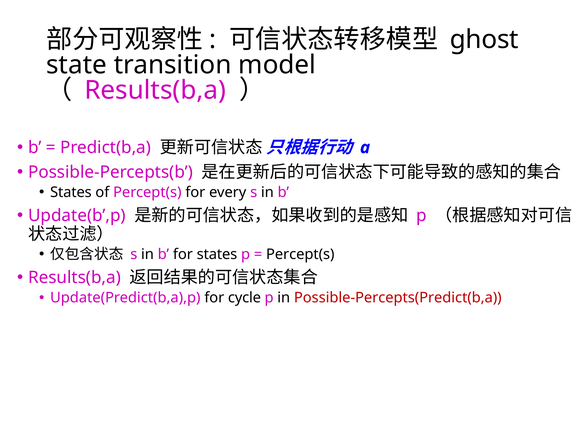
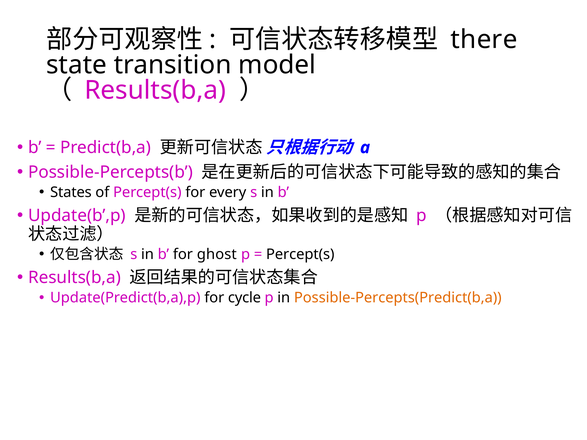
ghost: ghost -> there (484, 40)
for states: states -> ghost (217, 254)
Possible-Percepts(Predict(b,a colour: red -> orange (398, 298)
